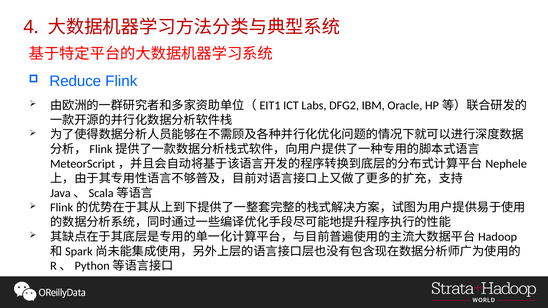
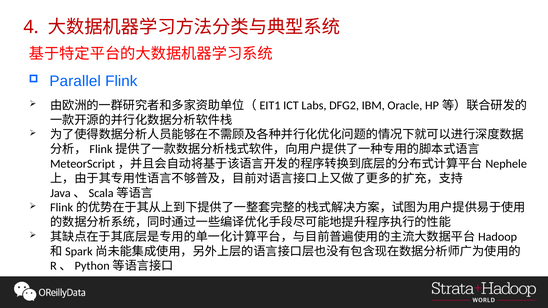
Reduce: Reduce -> Parallel (75, 81)
